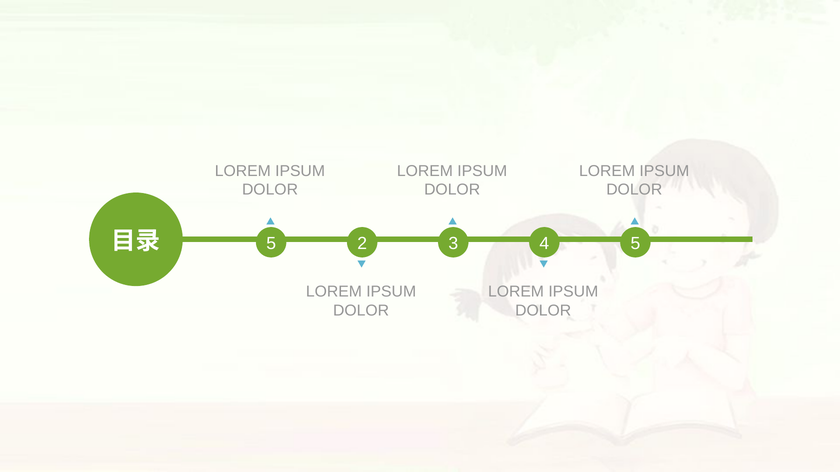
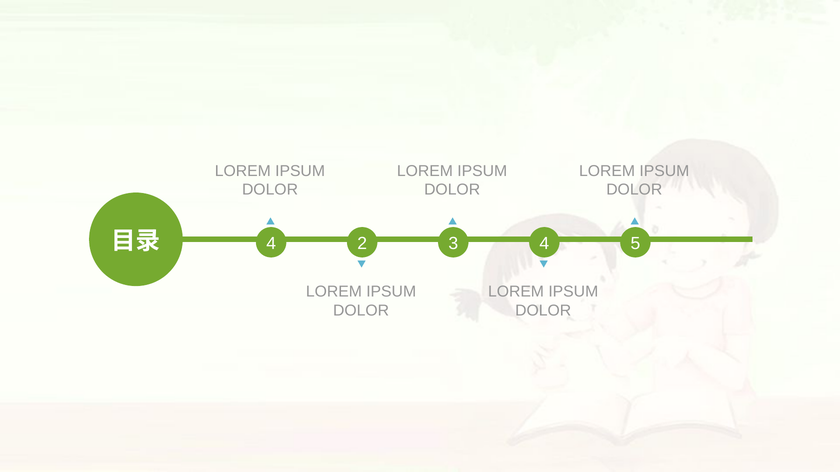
5: 5 -> 4 (271, 244)
